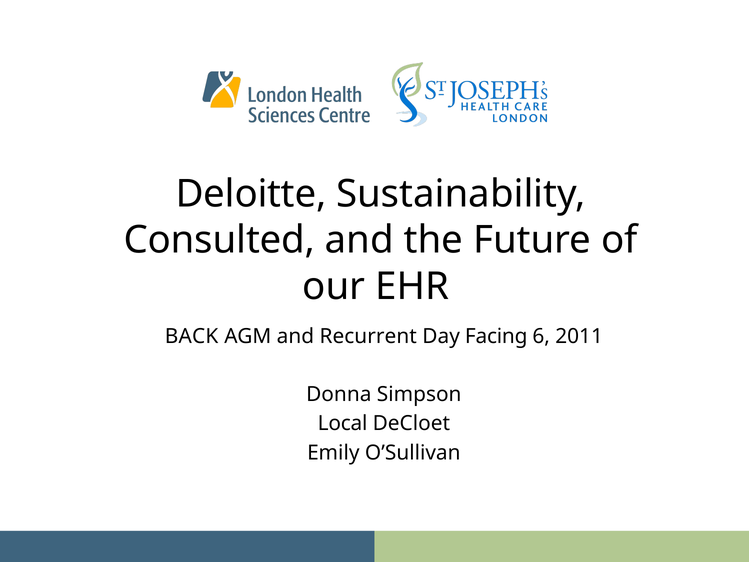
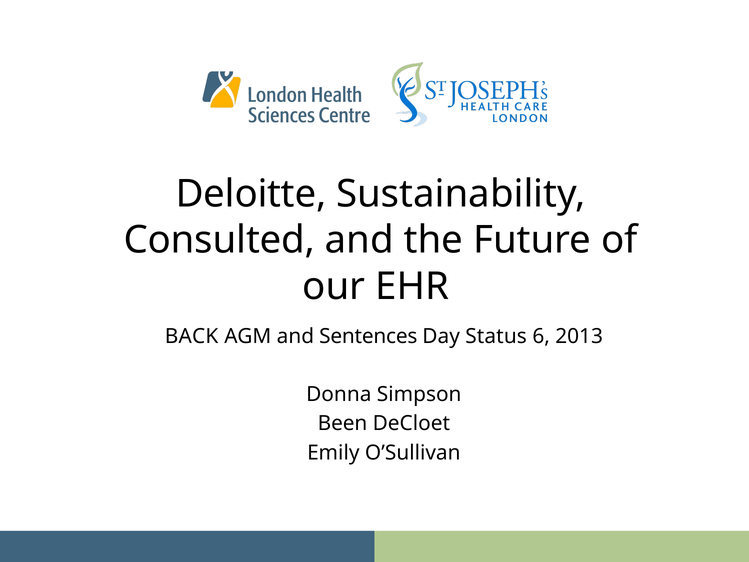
Recurrent: Recurrent -> Sentences (368, 336)
Facing: Facing -> Status (496, 336)
2011: 2011 -> 2013 (579, 336)
Local: Local -> Been (342, 423)
